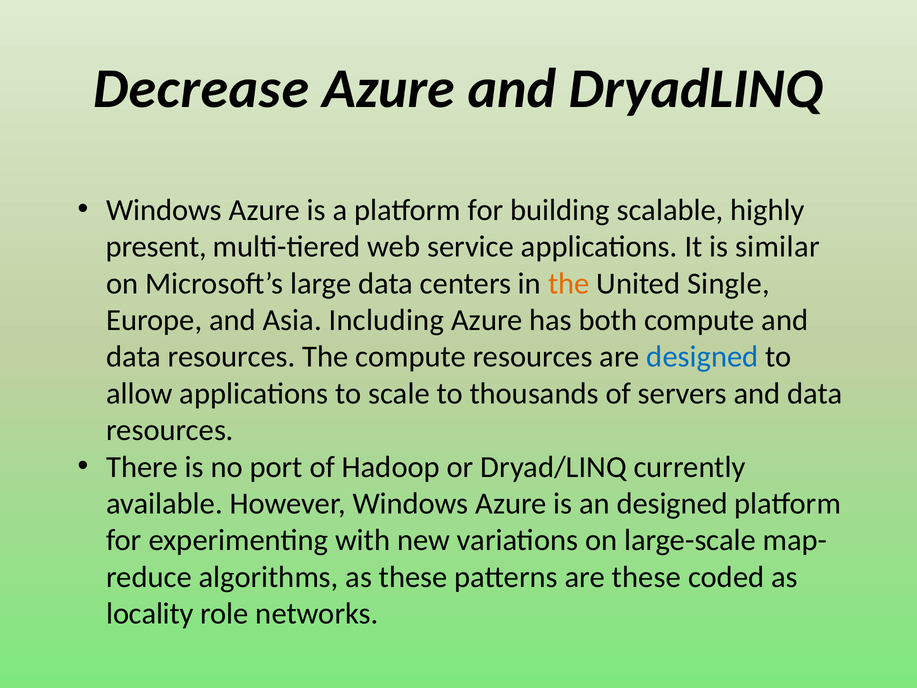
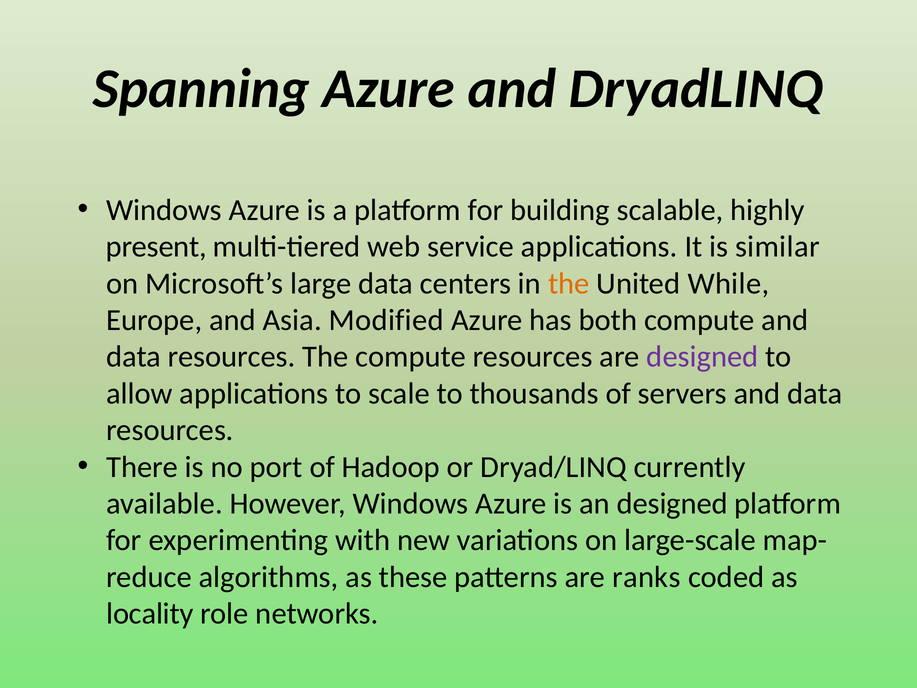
Decrease: Decrease -> Spanning (201, 89)
Single: Single -> While (728, 283)
Including: Including -> Modified (386, 320)
designed colour: blue -> purple (702, 357)
are these: these -> ranks (646, 577)
